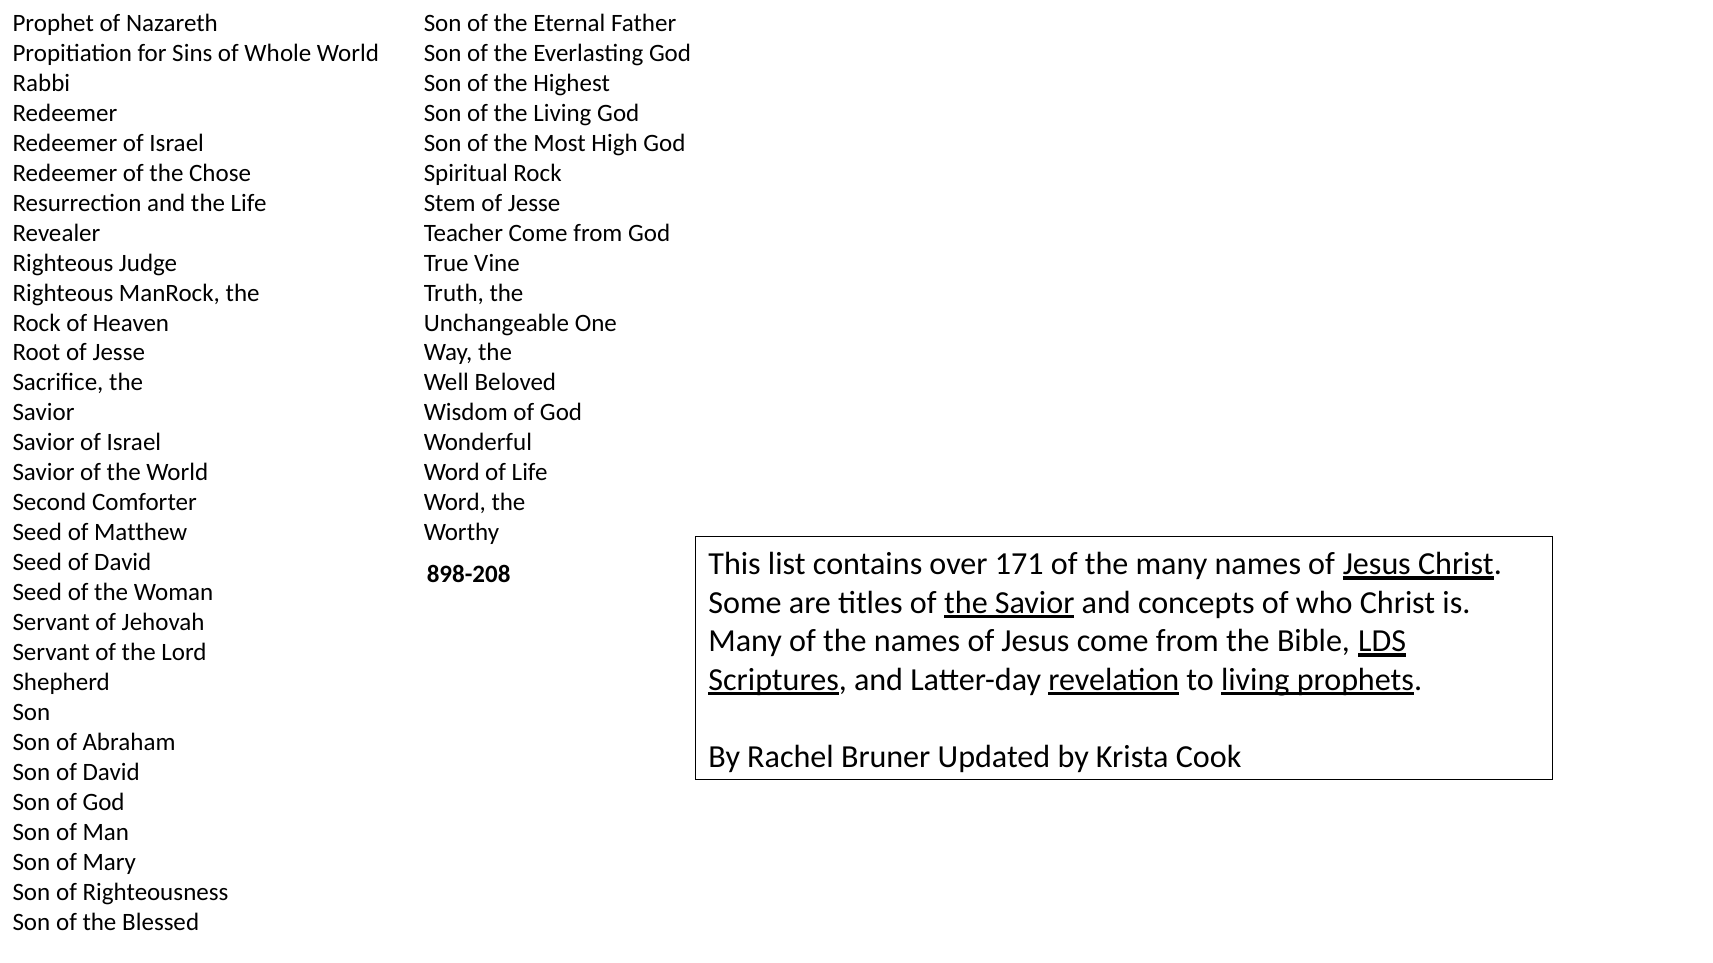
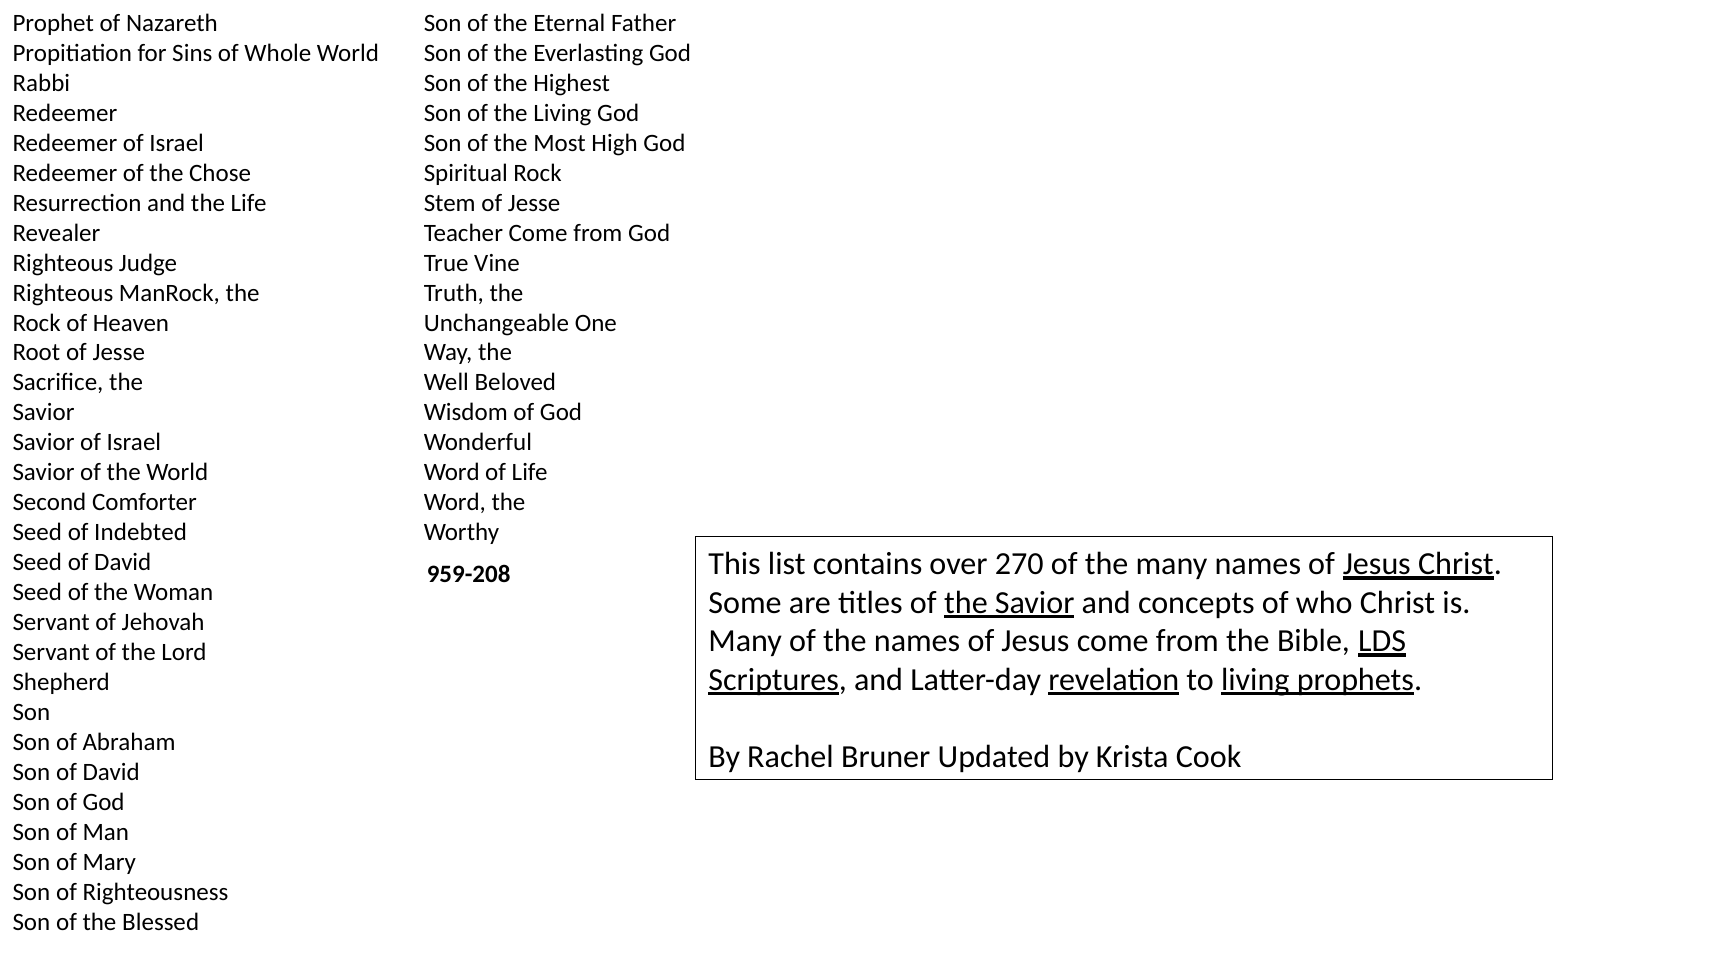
Matthew: Matthew -> Indebted (141, 533)
171: 171 -> 270 (1019, 564)
898-208: 898-208 -> 959-208 (469, 575)
